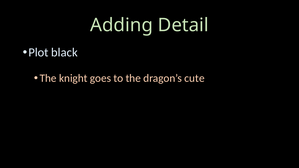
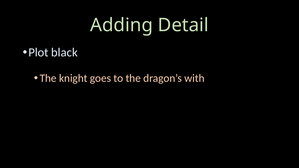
cute: cute -> with (194, 78)
